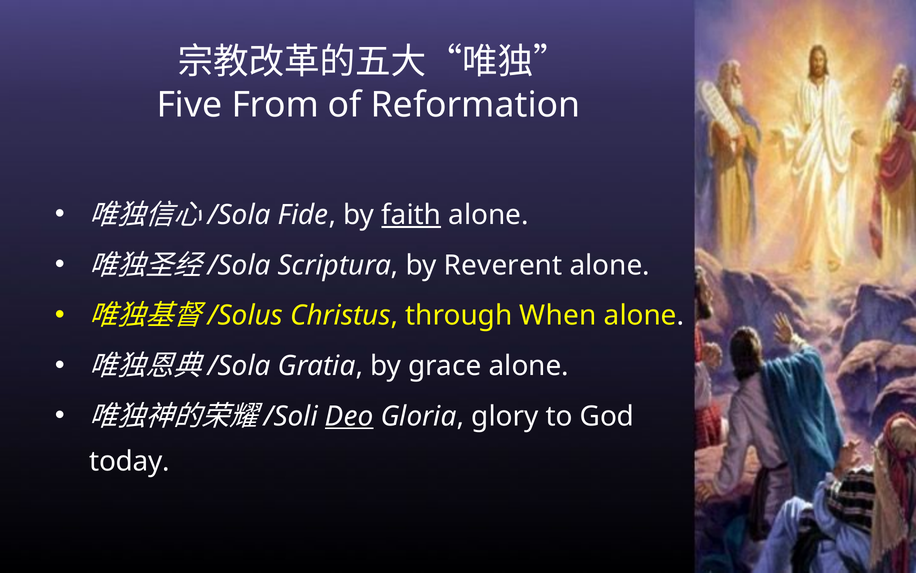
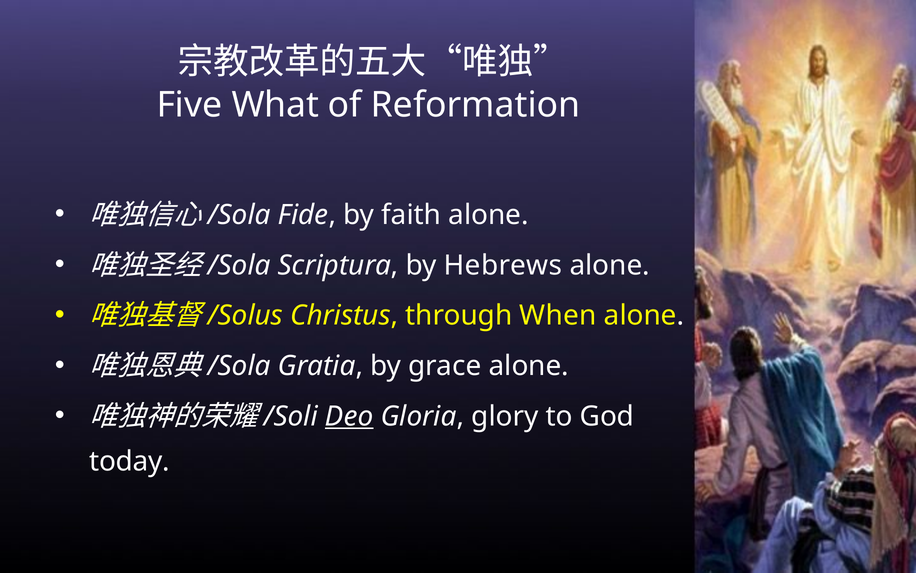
From: From -> What (275, 105)
faith underline: present -> none (411, 215)
Reverent: Reverent -> Hebrews (503, 265)
